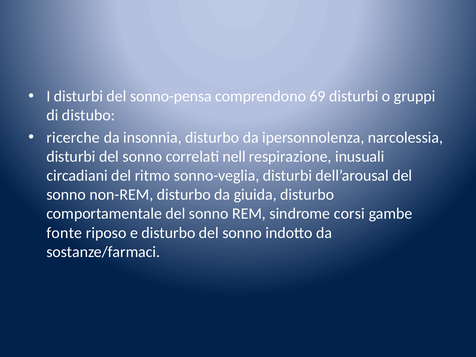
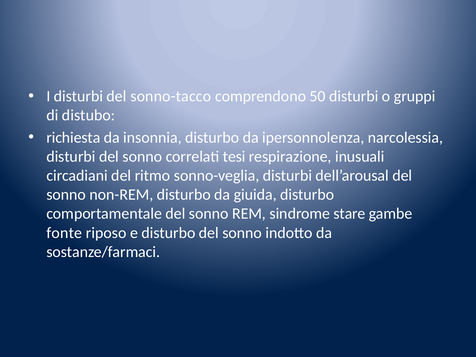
sonno-pensa: sonno-pensa -> sonno-tacco (171, 96)
69: 69 -> 50 (318, 96)
ricerche: ricerche -> richiesta (73, 138)
nell: nell -> tesi (234, 157)
corsi: corsi -> stare (350, 214)
